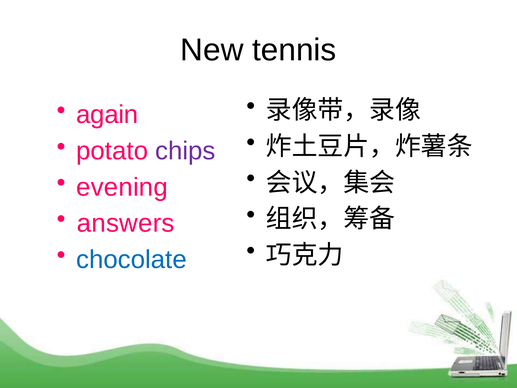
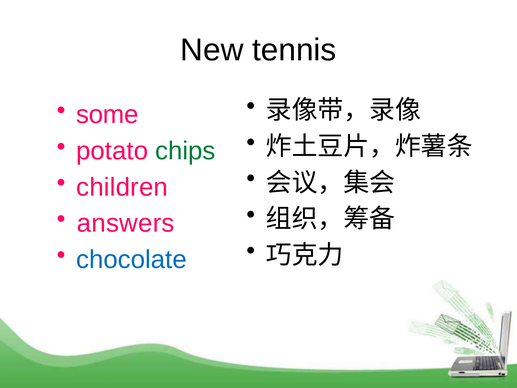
again: again -> some (107, 115)
chips colour: purple -> green (185, 151)
evening: evening -> children (122, 187)
